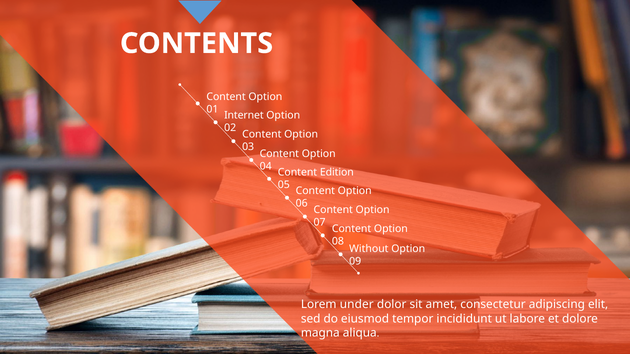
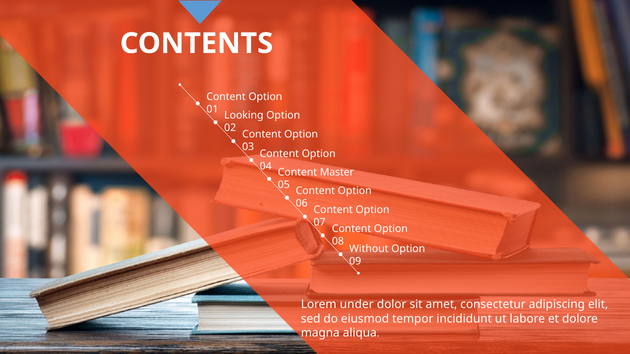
Internet: Internet -> Looking (244, 115)
Edition: Edition -> Master (337, 172)
